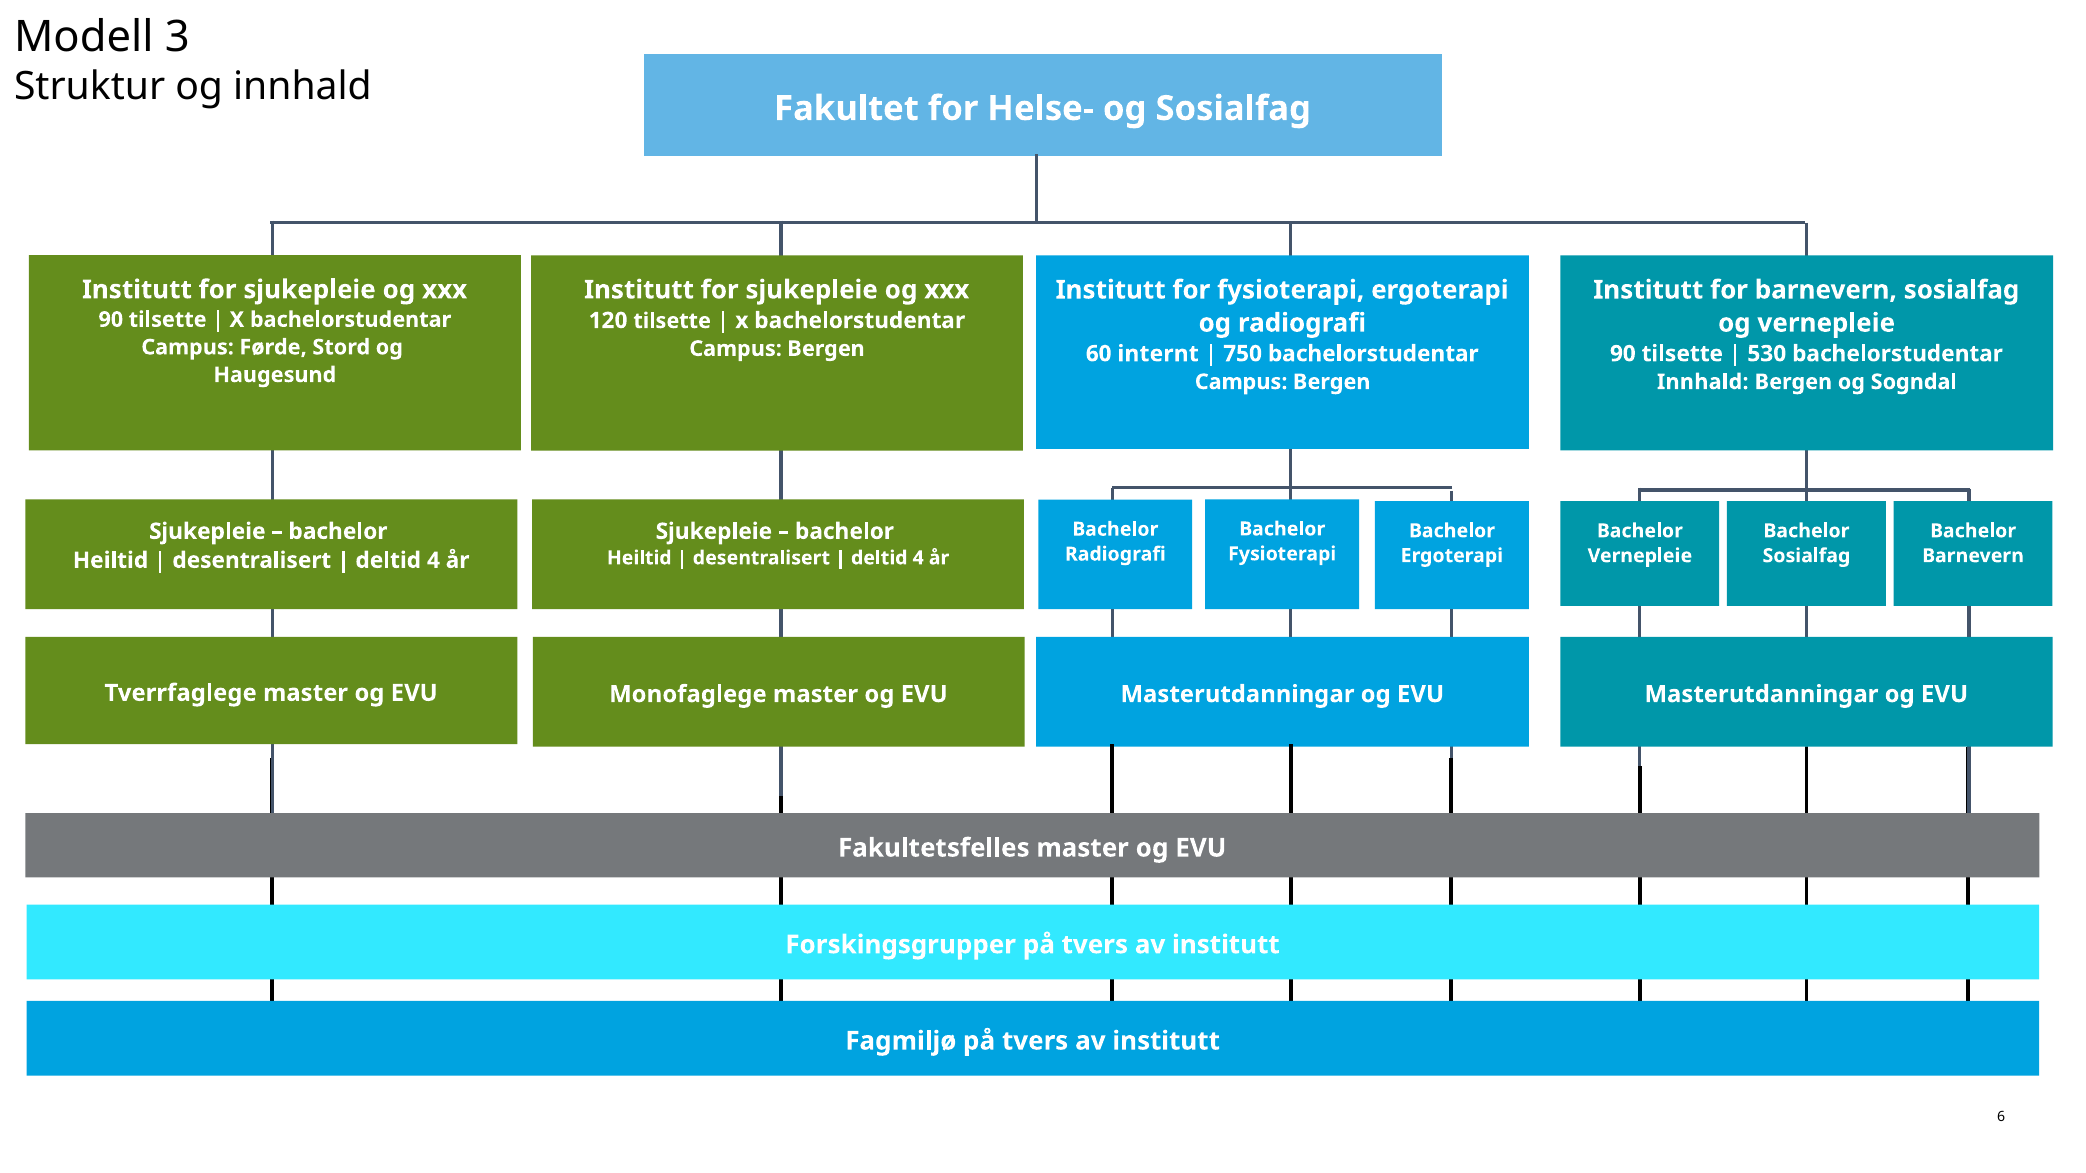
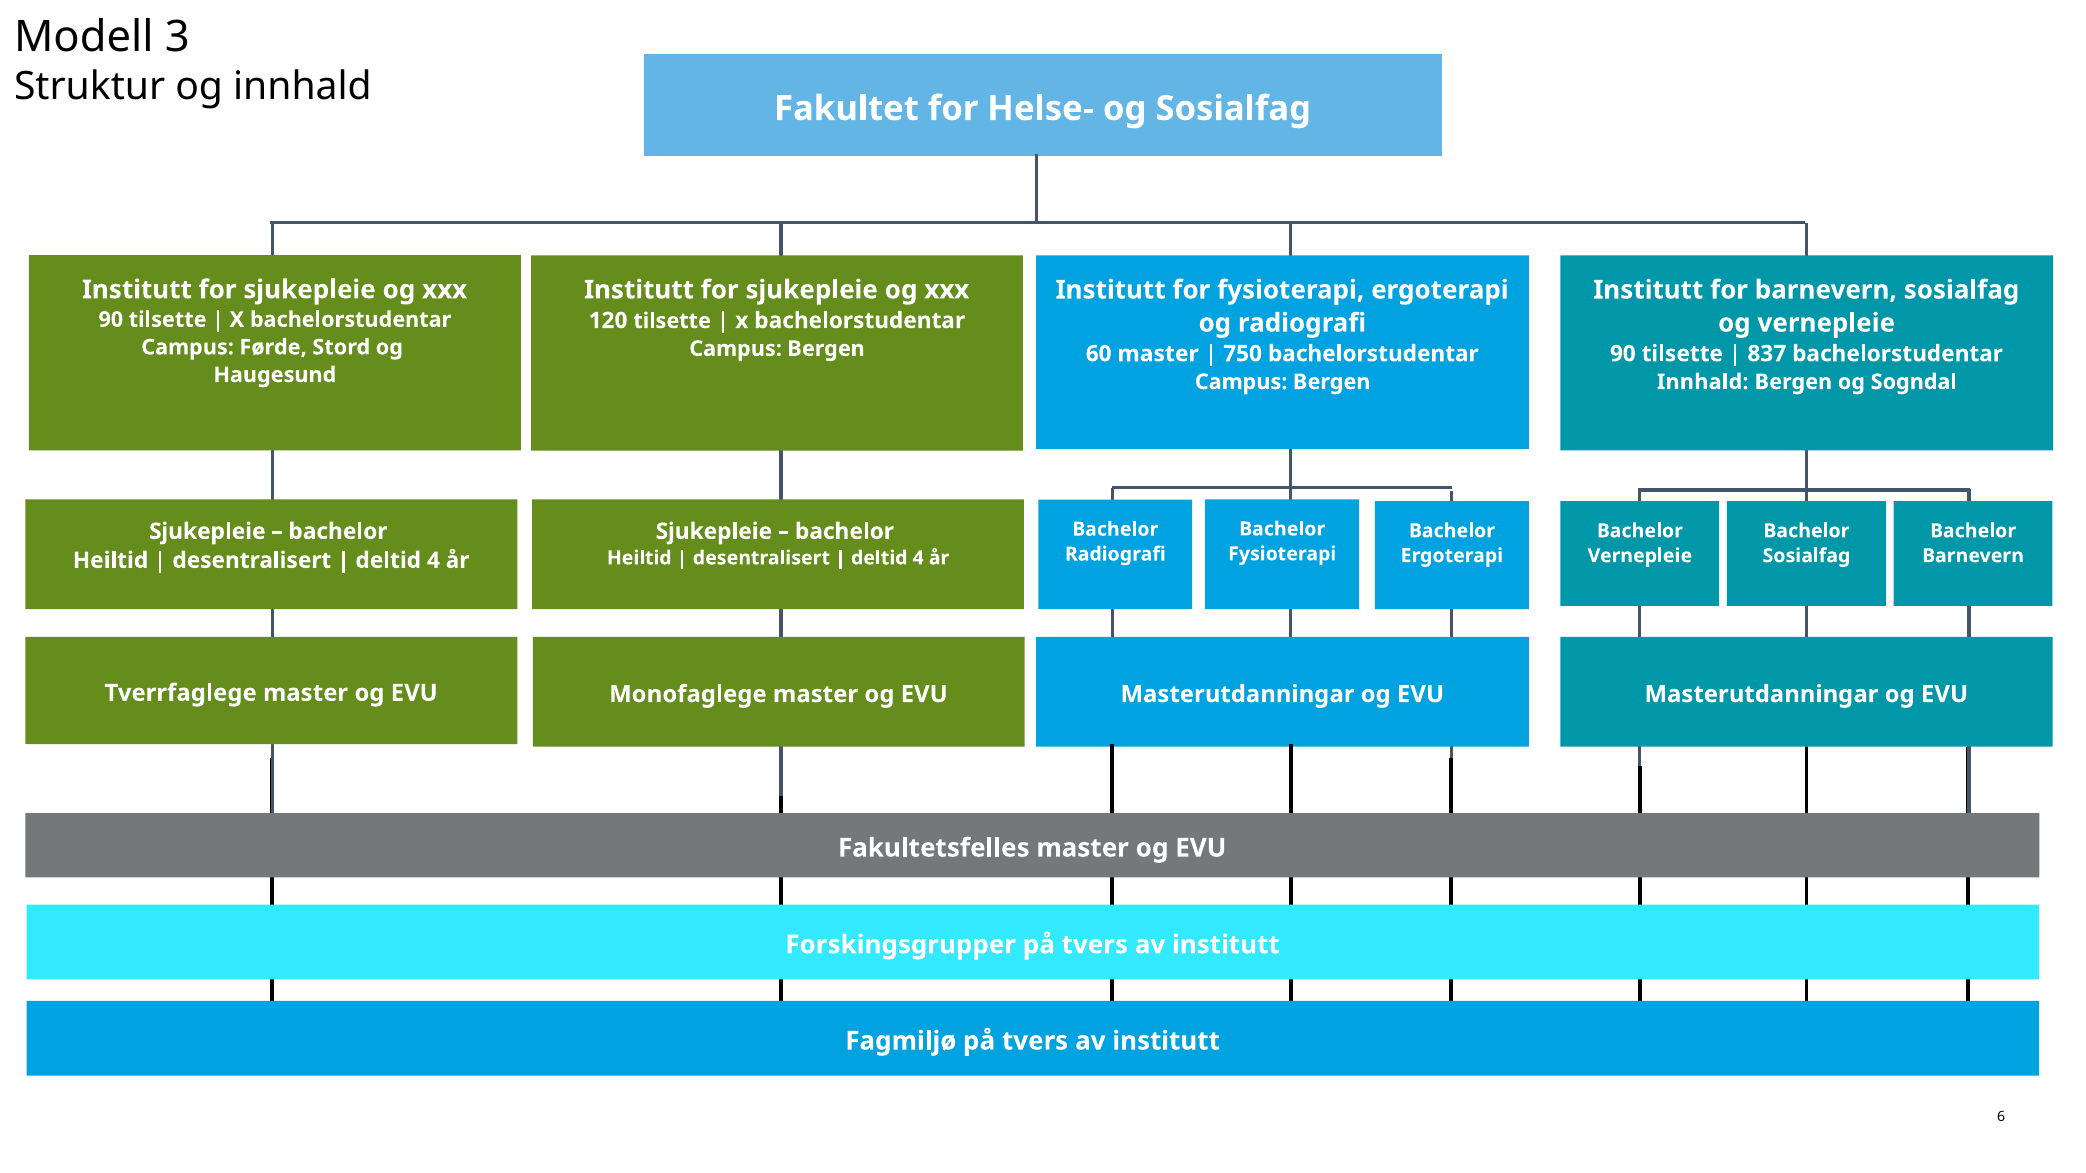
60 internt: internt -> master (1158, 354)
530: 530 -> 837 (1767, 354)
